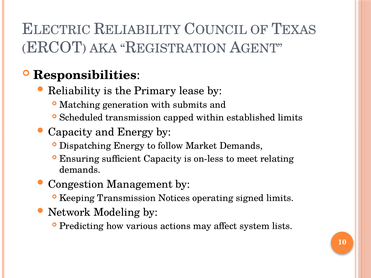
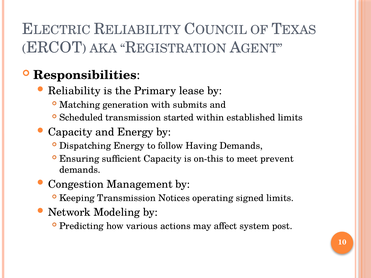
capped: capped -> started (179, 118)
Market: Market -> Having (201, 146)
on-less: on-less -> on-this (209, 159)
relating: relating -> prevent (277, 159)
lists: lists -> post (282, 226)
